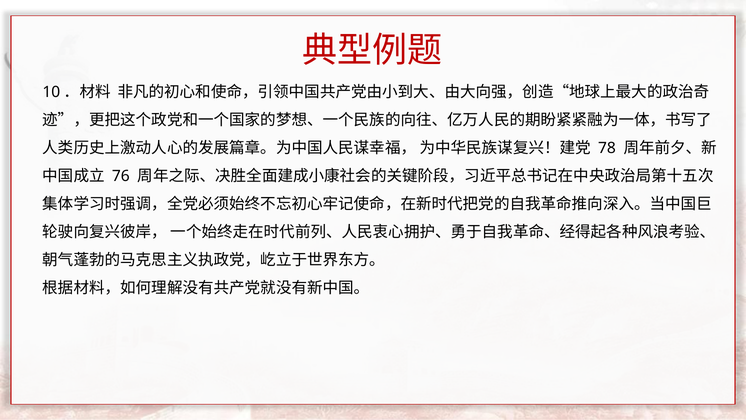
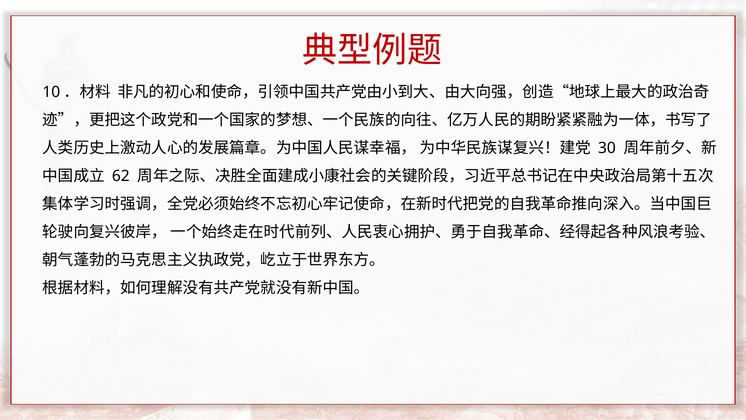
78: 78 -> 30 (607, 148)
76: 76 -> 62 (121, 176)
